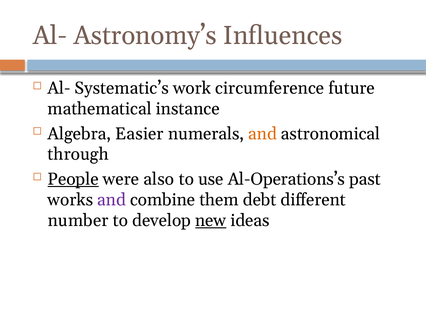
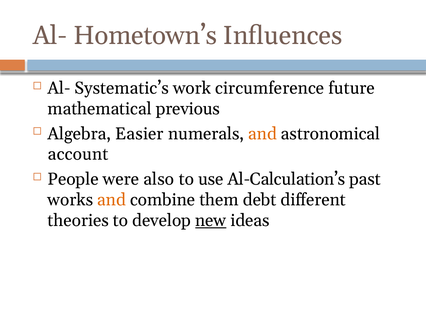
Astronomy’s: Astronomy’s -> Hometown’s (145, 36)
instance: instance -> previous (188, 109)
through: through -> account (78, 154)
People underline: present -> none (73, 179)
Al-Operations’s: Al-Operations’s -> Al-Calculation’s (286, 179)
and colour: purple -> orange (112, 199)
number: number -> theories (78, 220)
